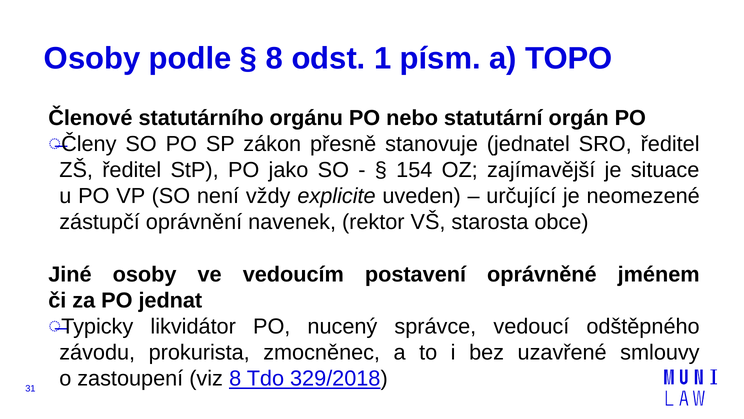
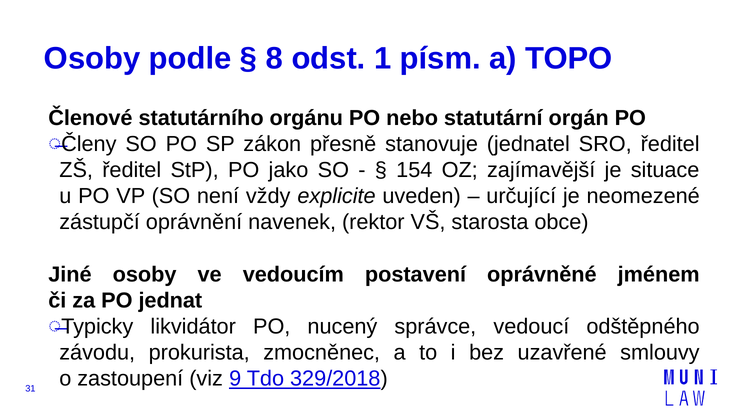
viz 8: 8 -> 9 (235, 378)
